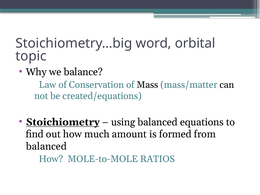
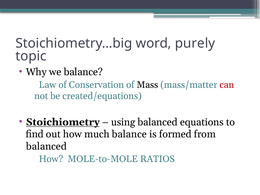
orbital: orbital -> purely (195, 43)
can colour: black -> red (227, 85)
much amount: amount -> balance (129, 134)
